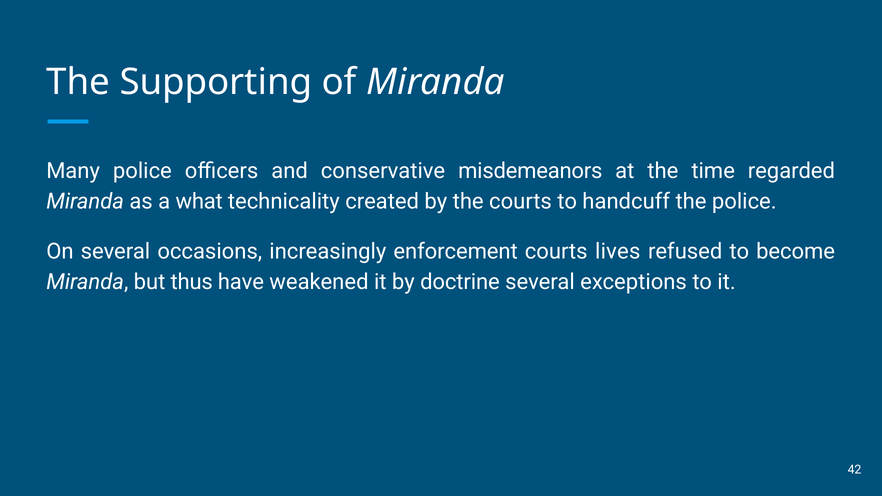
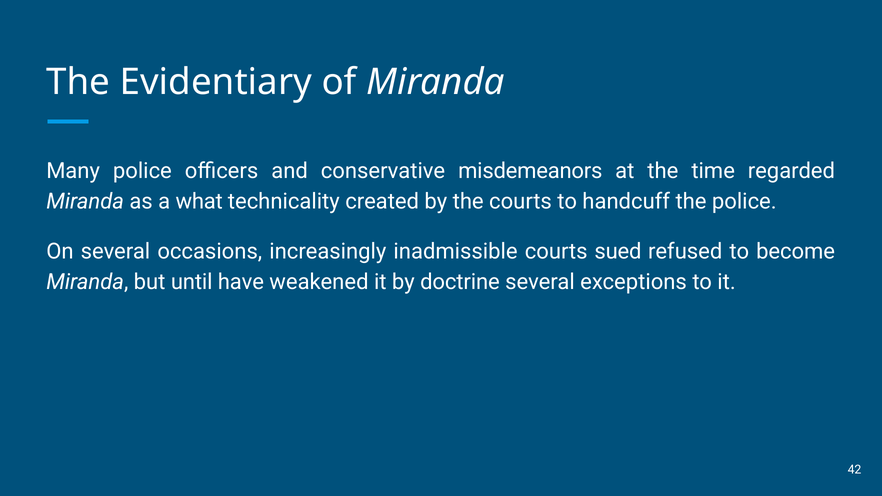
Supporting: Supporting -> Evidentiary (216, 82)
enforcement: enforcement -> inadmissible (456, 252)
lives: lives -> sued (618, 252)
thus: thus -> until (192, 282)
